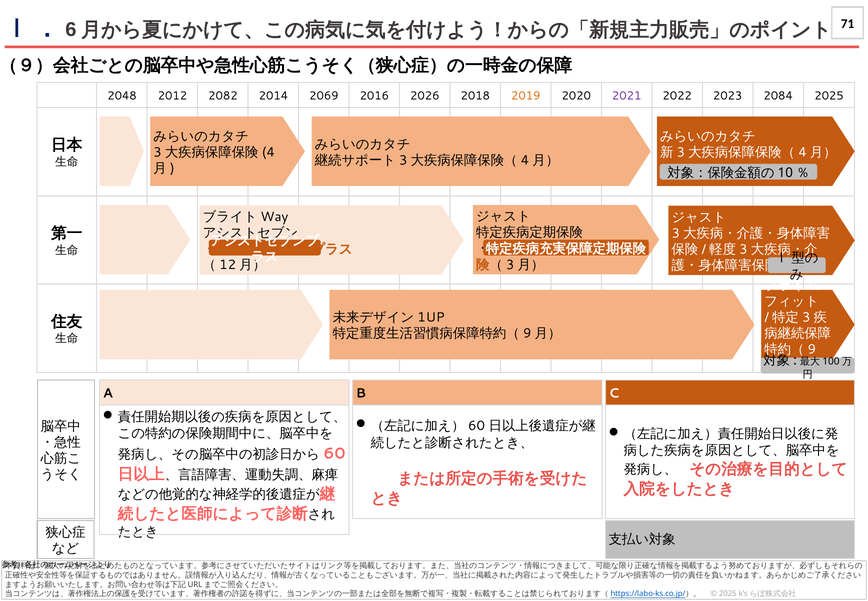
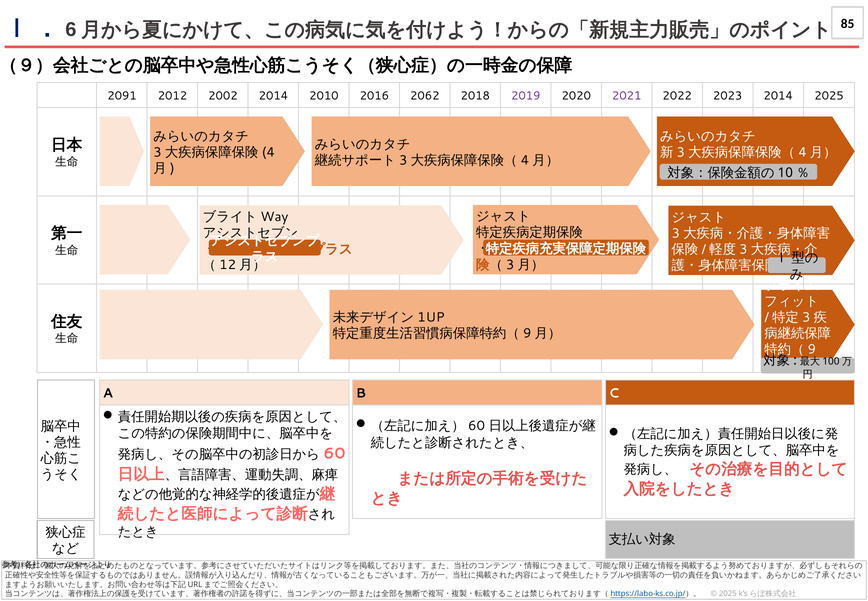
71: 71 -> 85 (848, 24)
2048: 2048 -> 2091 (122, 96)
2082: 2082 -> 2002 (223, 96)
2069: 2069 -> 2010 (324, 96)
2026: 2026 -> 2062 (425, 96)
2019 colour: orange -> purple (526, 96)
2023 2084: 2084 -> 2014 (778, 96)
